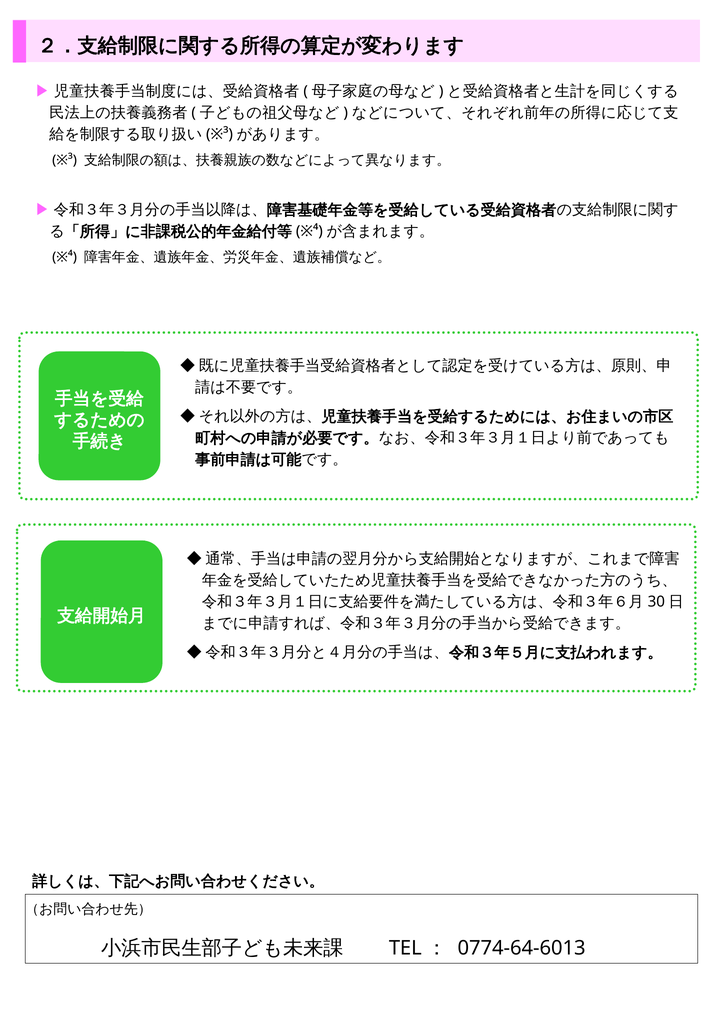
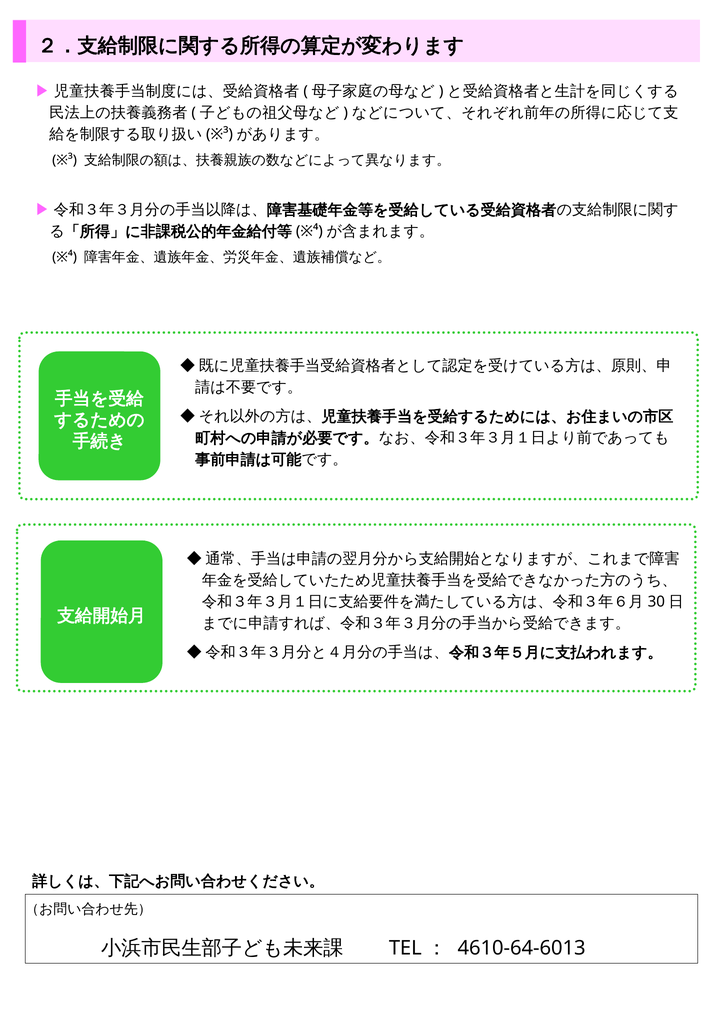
0774-64-6013: 0774-64-6013 -> 4610-64-6013 (522, 948)
